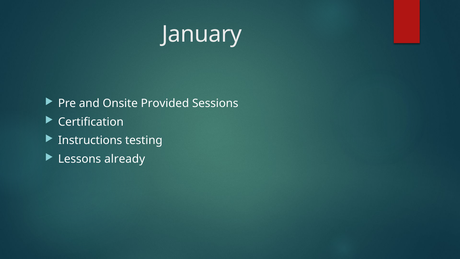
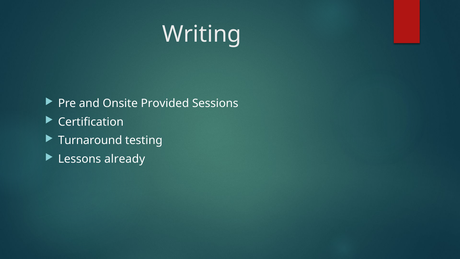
January: January -> Writing (202, 34)
Instructions: Instructions -> Turnaround (90, 140)
